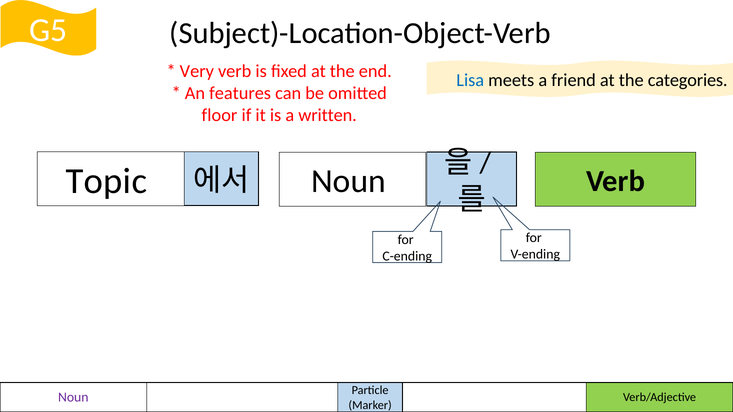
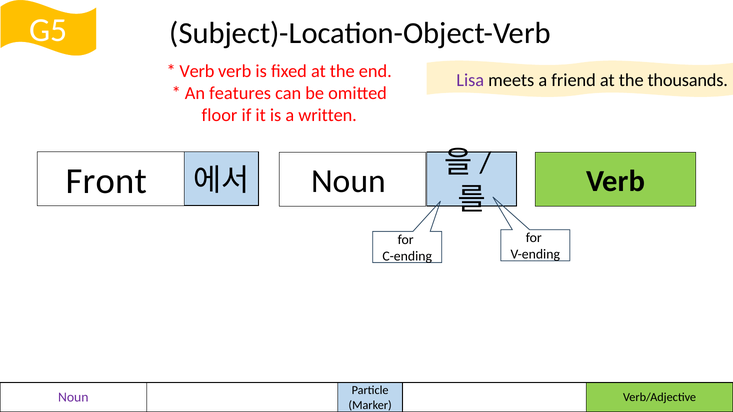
Very: Very -> Verb (197, 71)
Lisa colour: blue -> purple (470, 80)
categories: categories -> thousands (688, 80)
Topic: Topic -> Front (106, 181)
